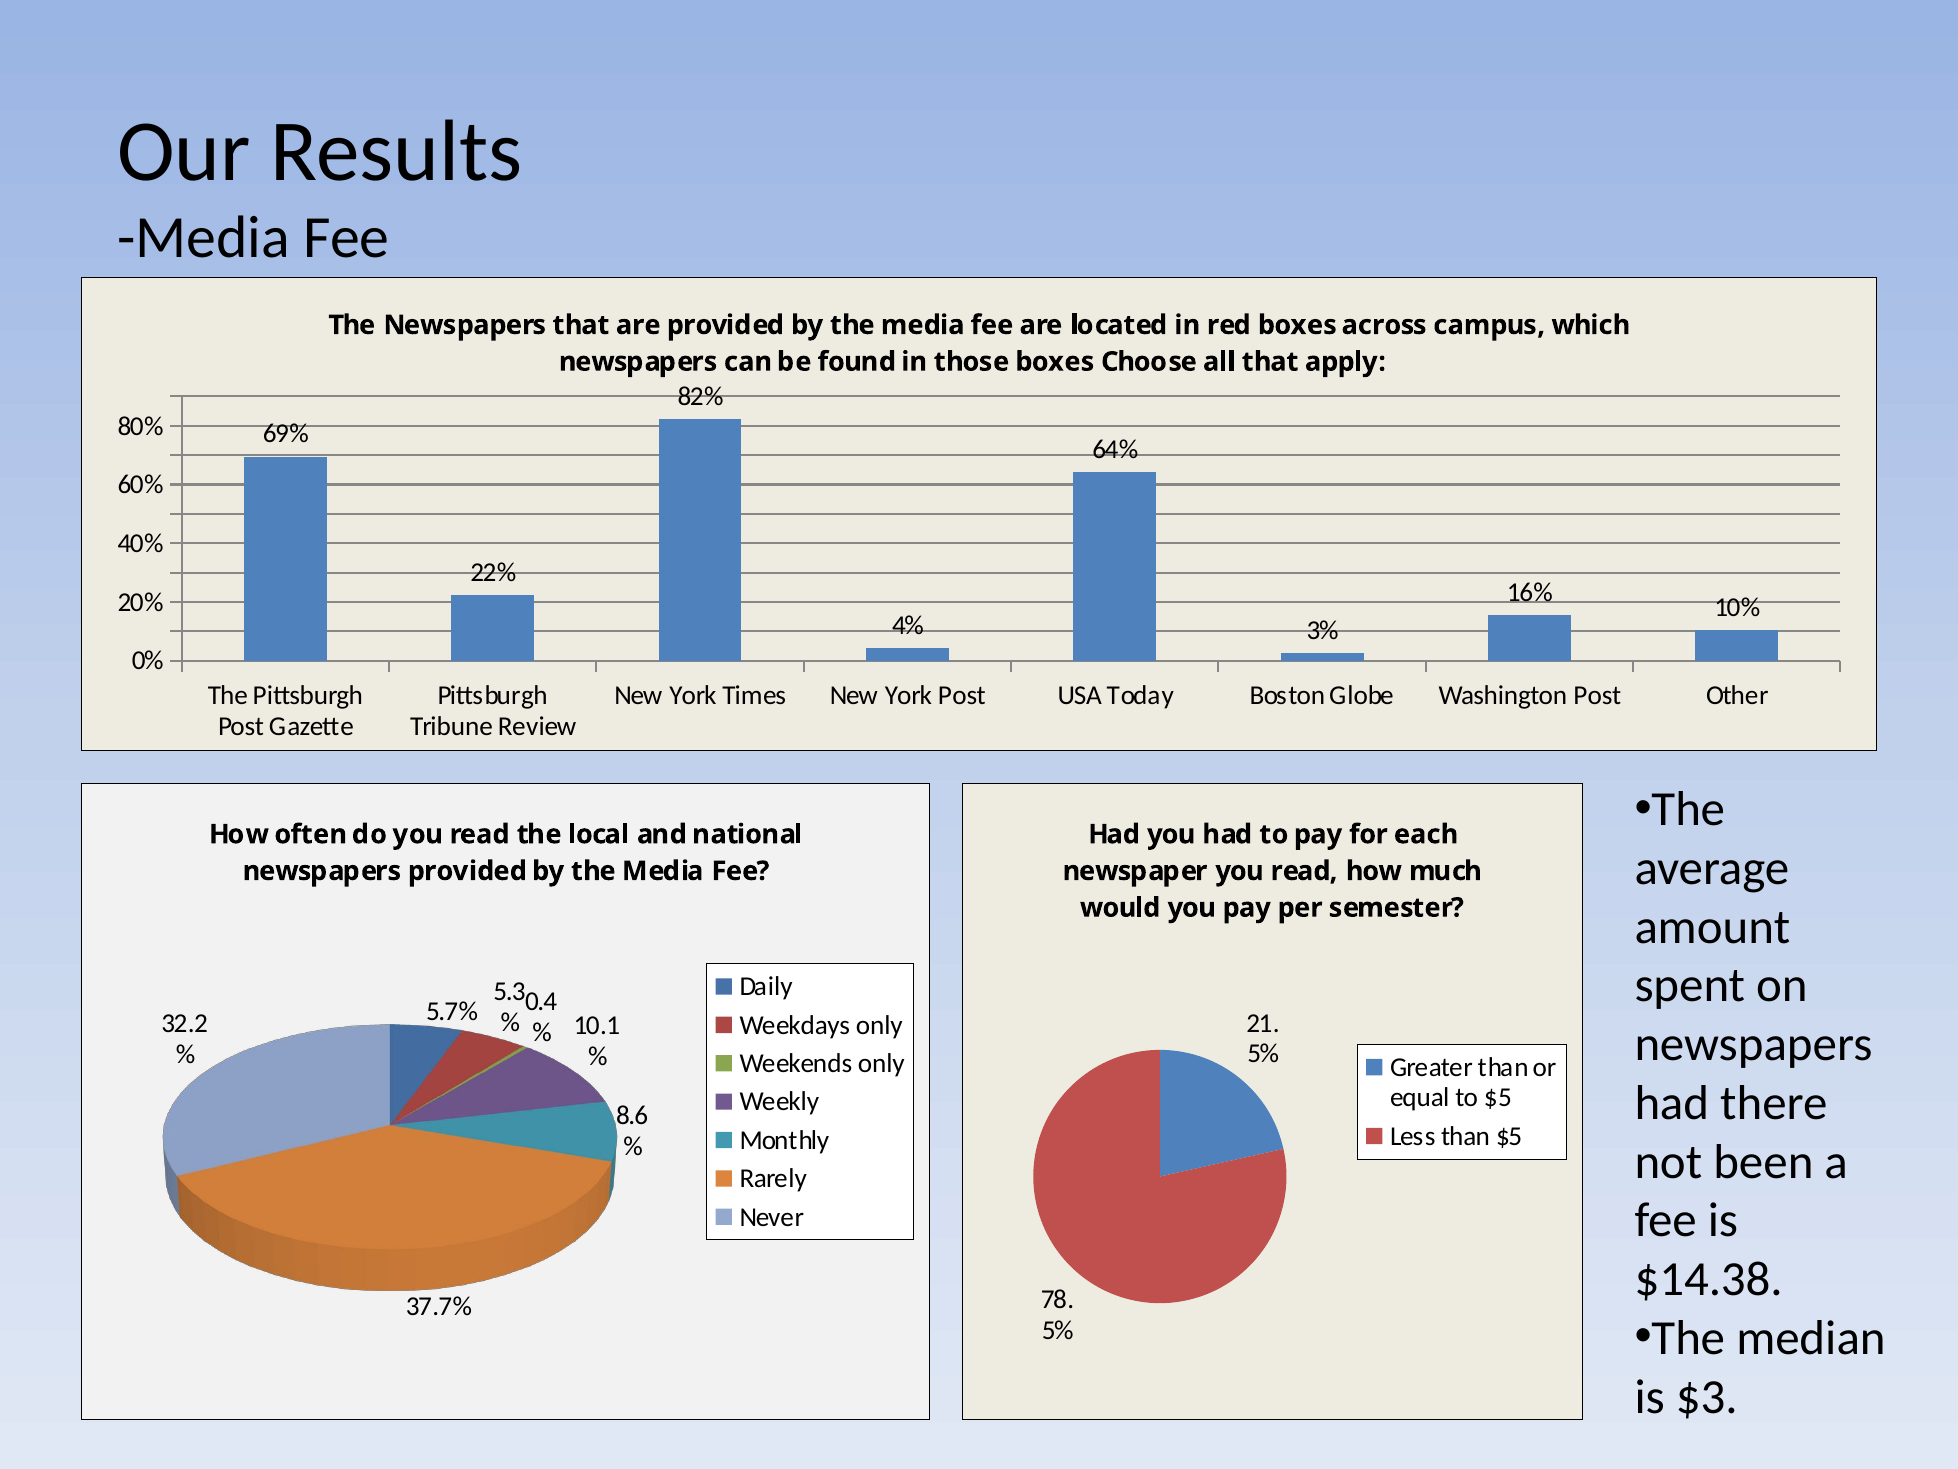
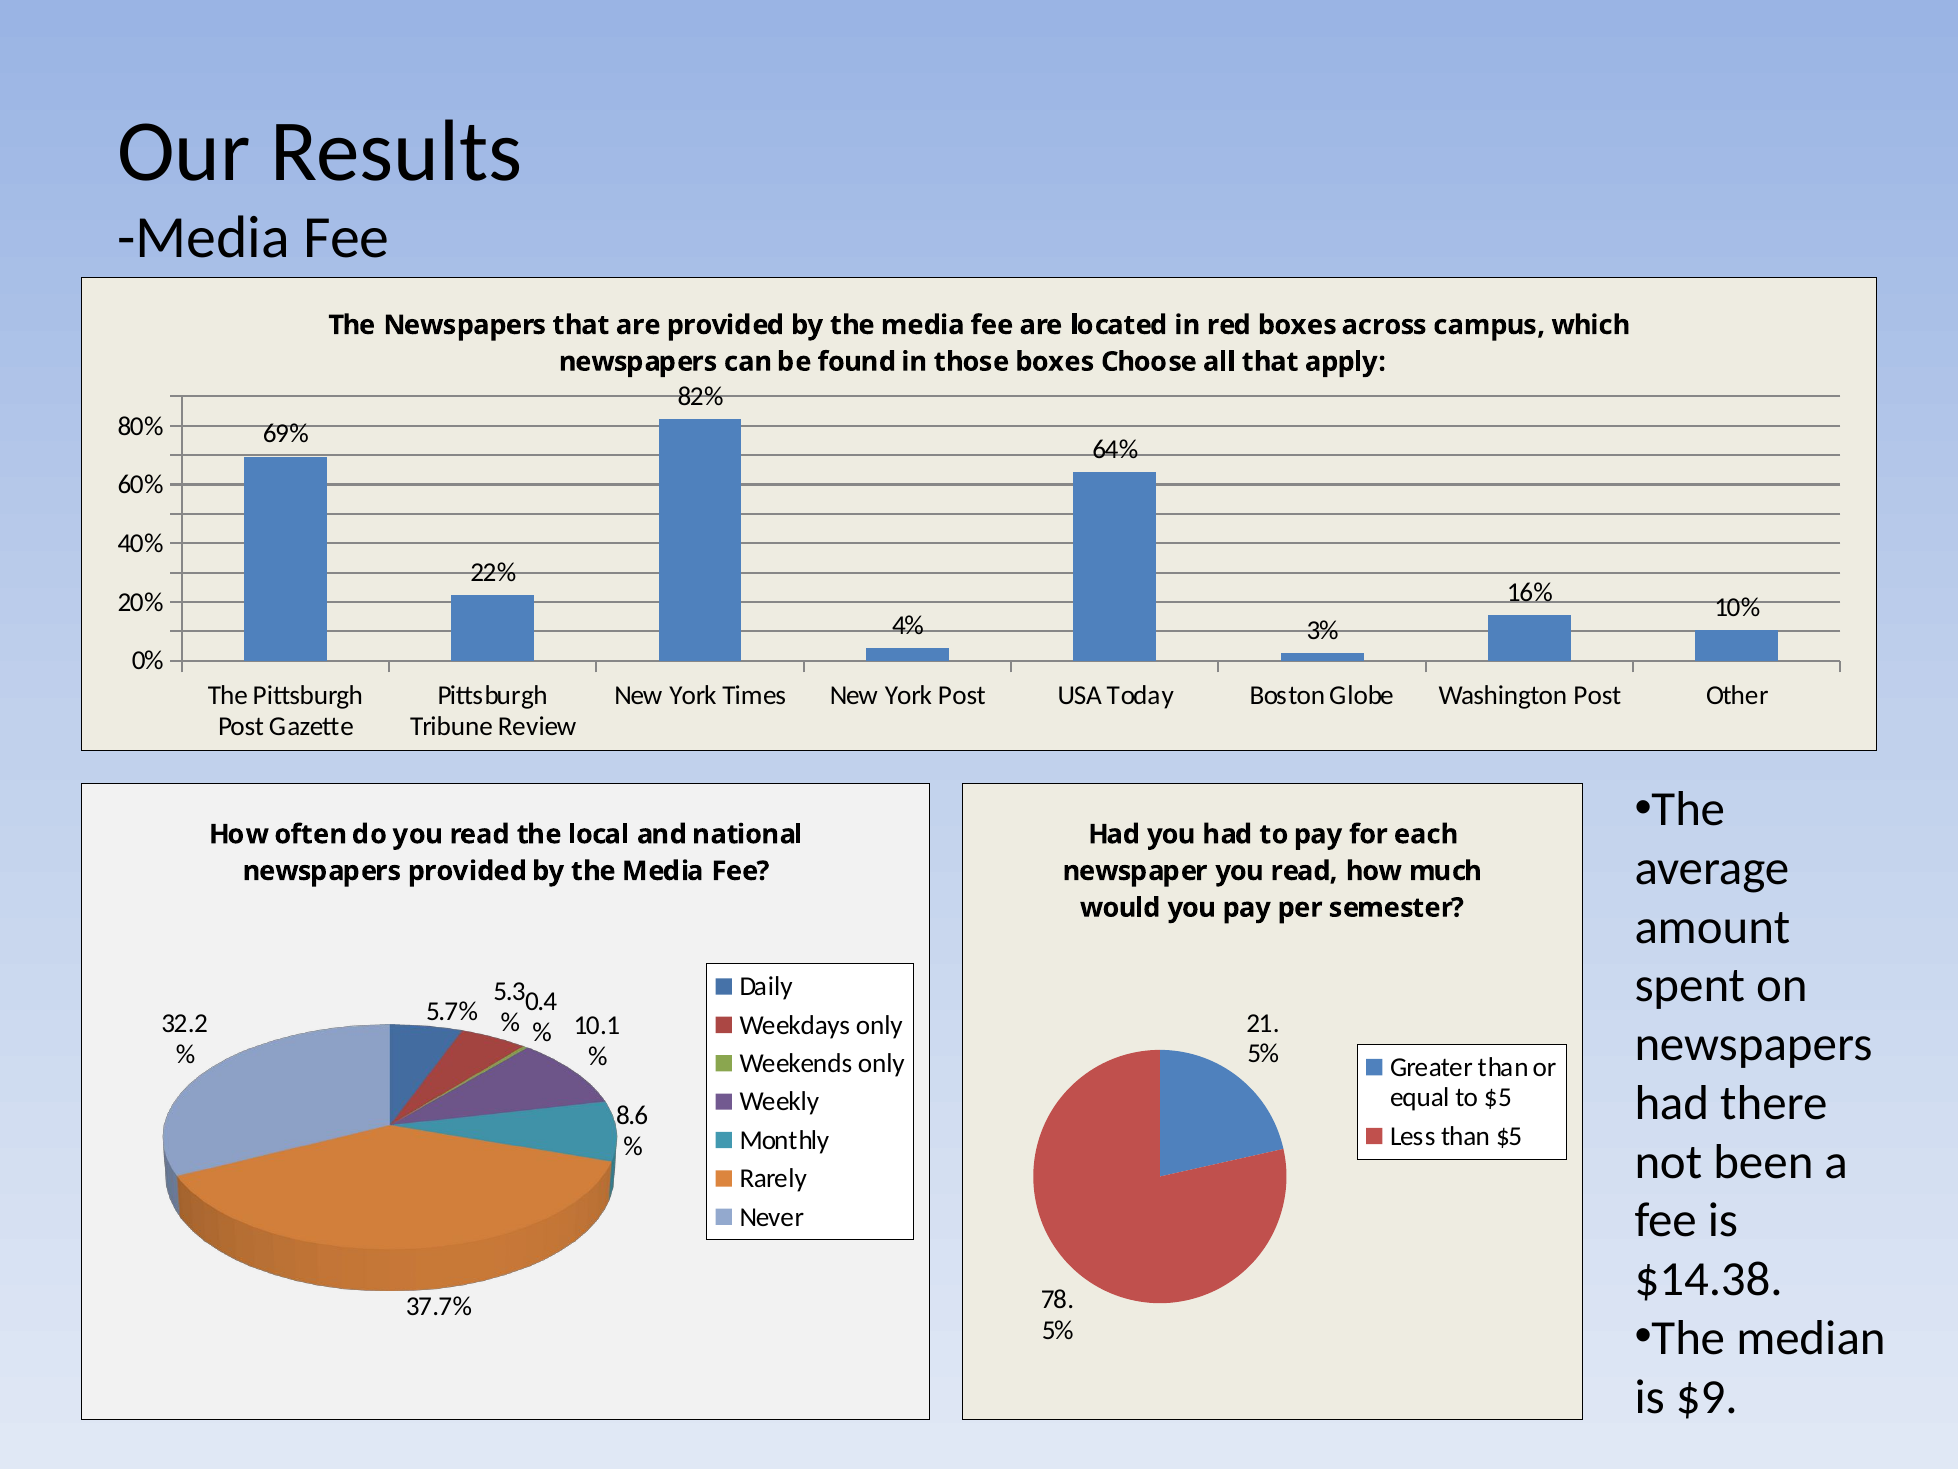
$3: $3 -> $9 (1707, 1397)
